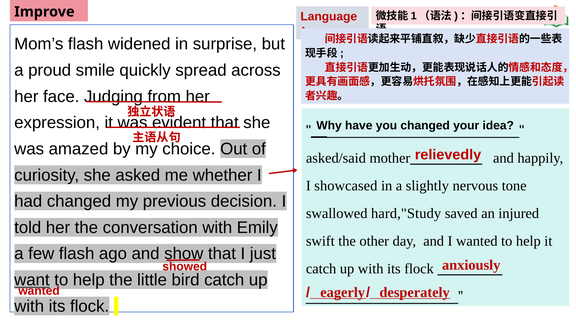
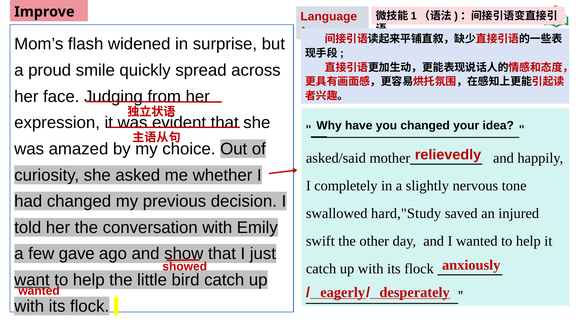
showcased: showcased -> completely (346, 186)
few flash: flash -> gave (77, 254)
